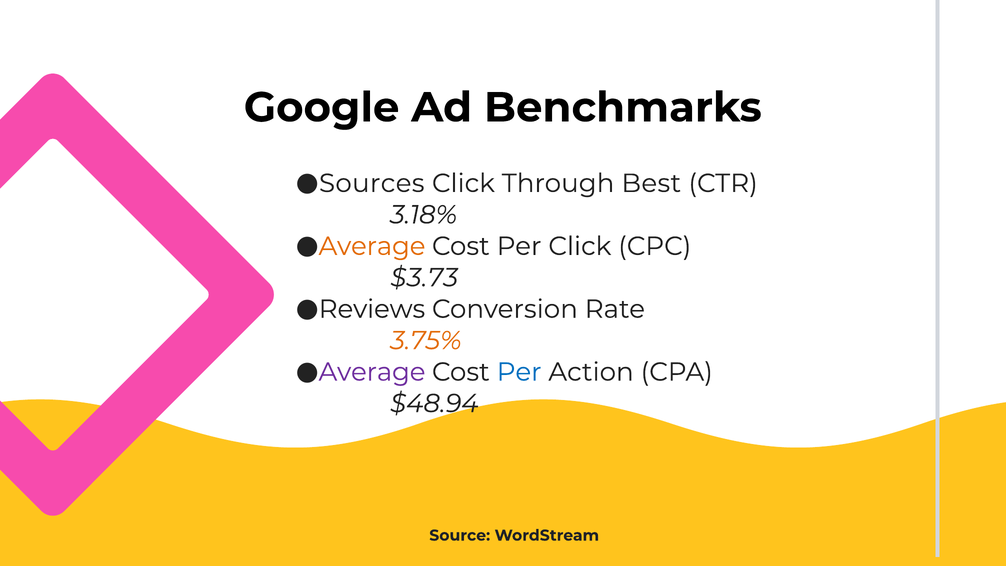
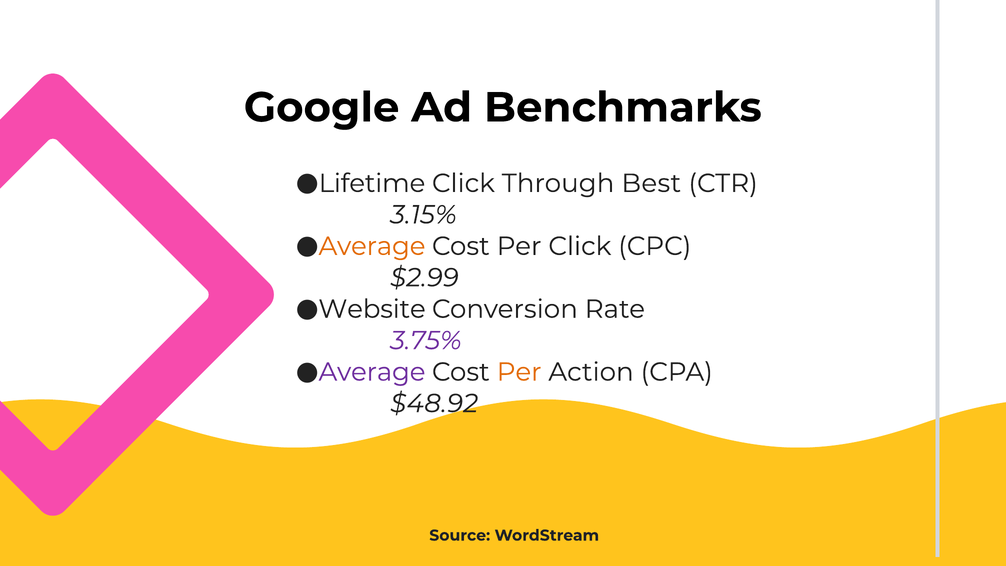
Sources: Sources -> Lifetime (372, 183)
3.18%: 3.18% -> 3.15% (423, 215)
$3.73: $3.73 -> $2.99 (424, 278)
Reviews: Reviews -> Website (372, 309)
3.75% colour: orange -> purple (426, 341)
Per colour: blue -> orange (519, 372)
$48.94: $48.94 -> $48.92 (434, 403)
